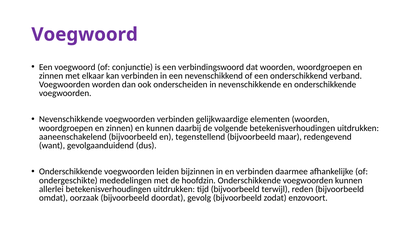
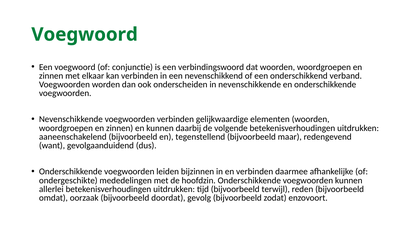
Voegwoord colour: purple -> green (85, 35)
